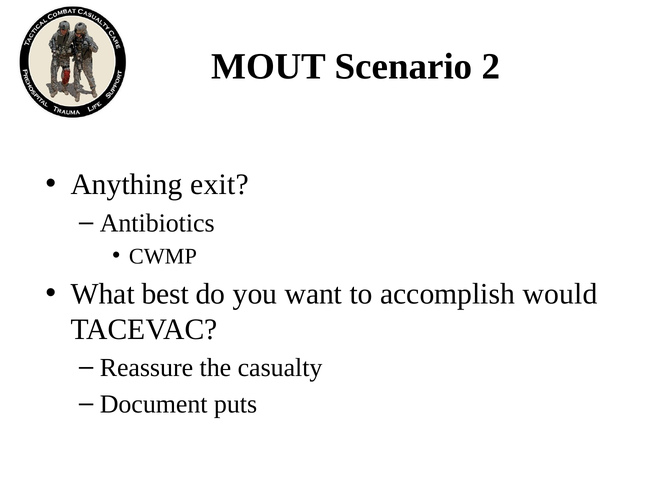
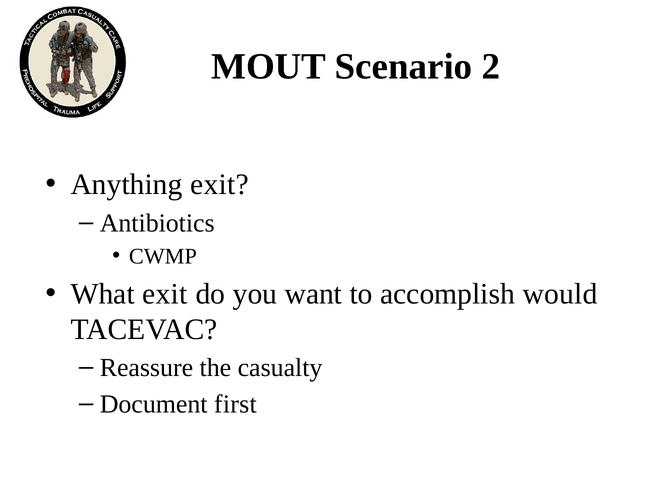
What best: best -> exit (165, 293)
puts: puts -> first (235, 404)
